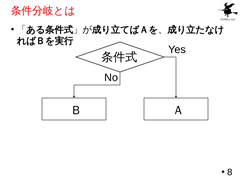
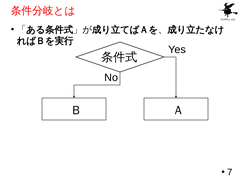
8: 8 -> 7 (230, 172)
